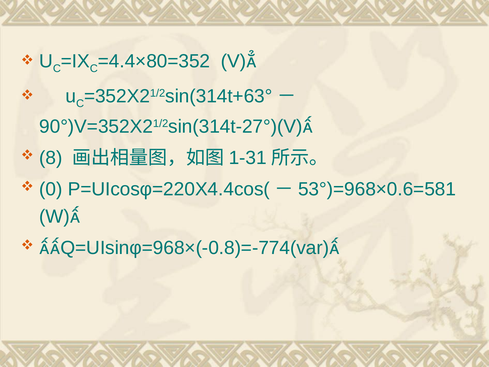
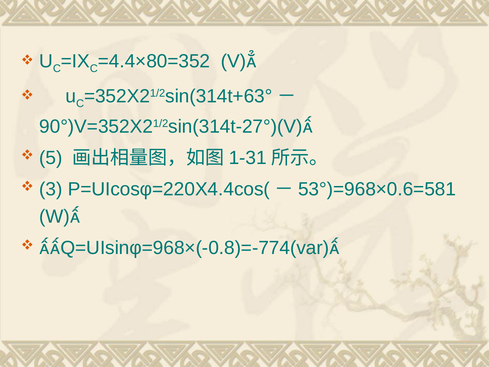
8: 8 -> 5 (51, 158)
0: 0 -> 3 (51, 189)
